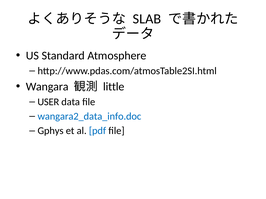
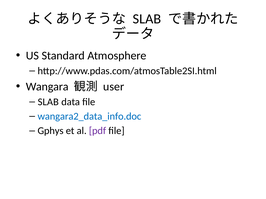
little: little -> user (114, 87)
USER: USER -> SLAB (48, 102)
pdf colour: blue -> purple (97, 131)
